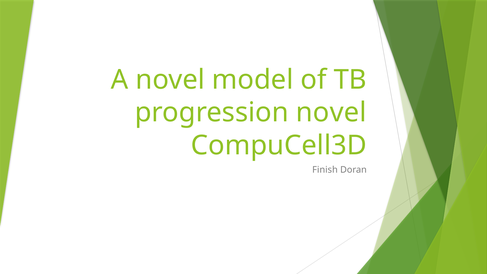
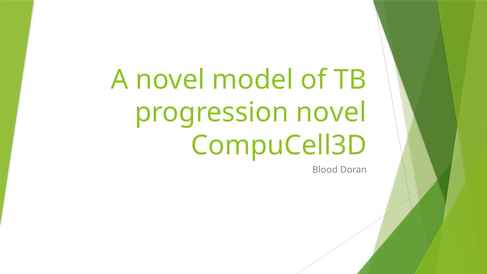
Finish: Finish -> Blood (325, 170)
